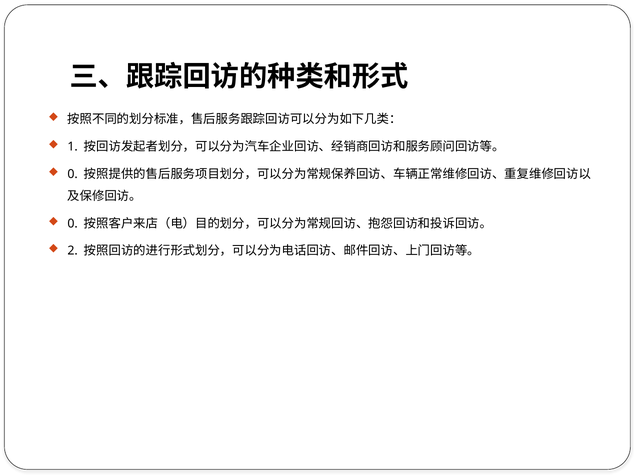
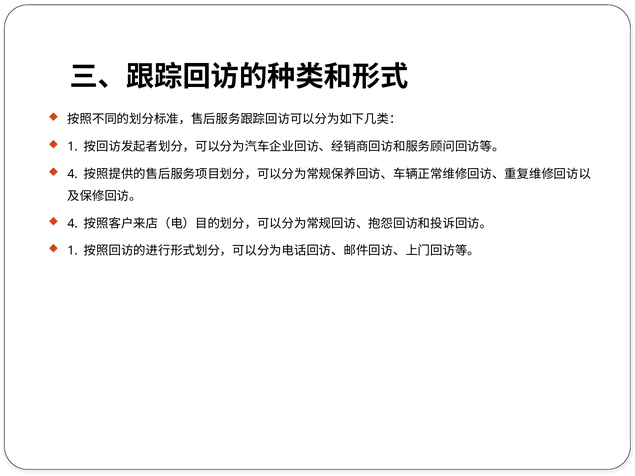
0: 0 -> 4 (73, 174)
0: 0 -> 4 (73, 224)
2: 2 -> 1 (73, 251)
